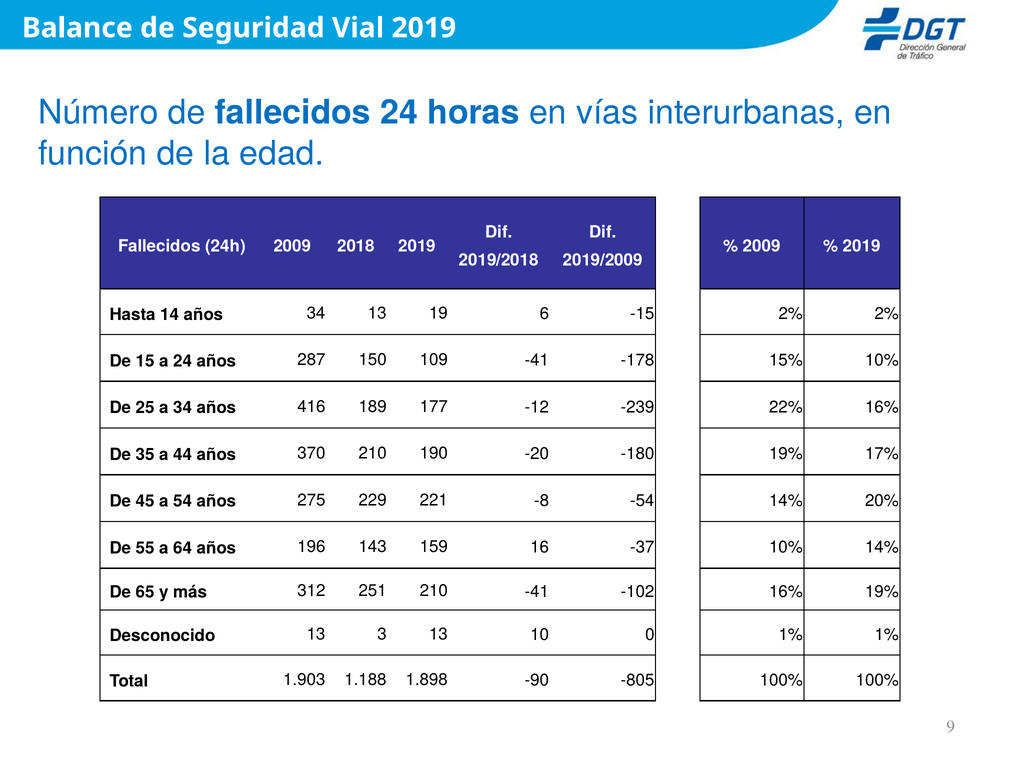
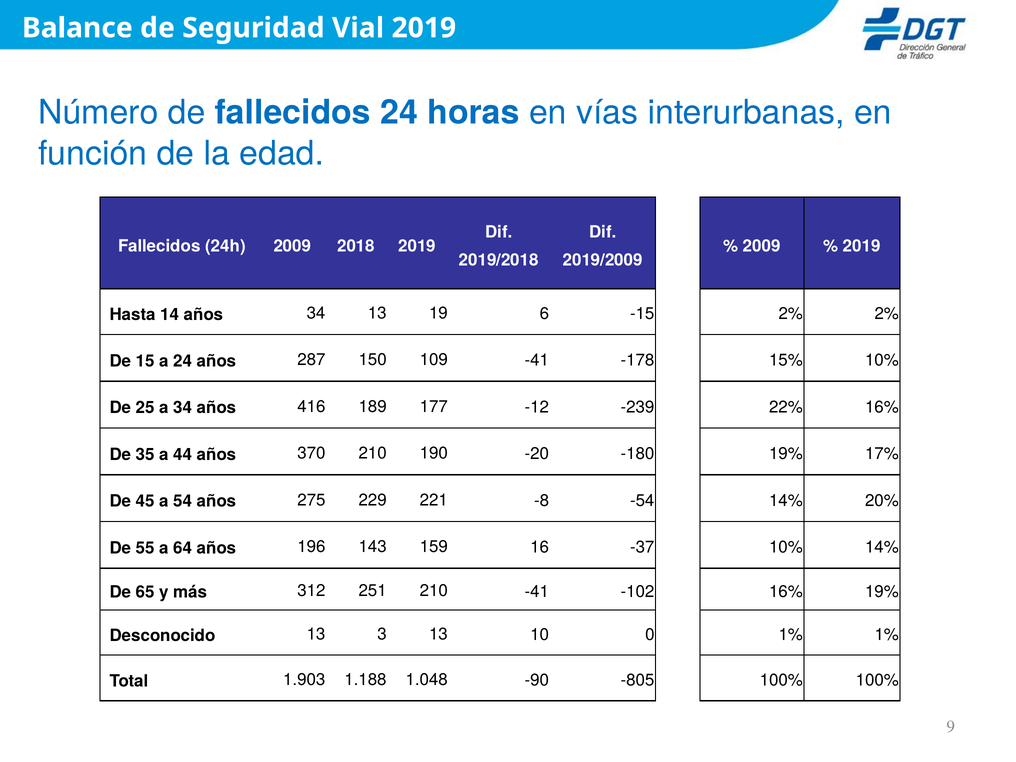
1.898: 1.898 -> 1.048 (427, 680)
